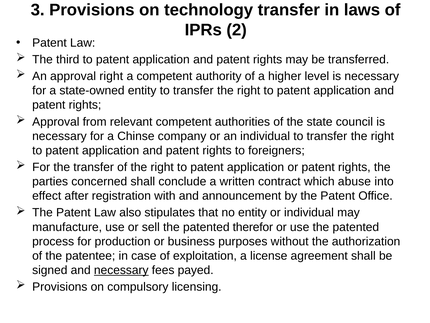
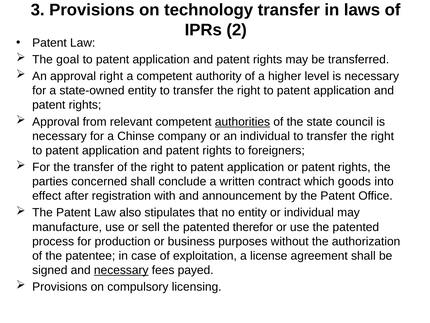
third: third -> goal (68, 59)
authorities underline: none -> present (242, 122)
abuse: abuse -> goods (354, 181)
